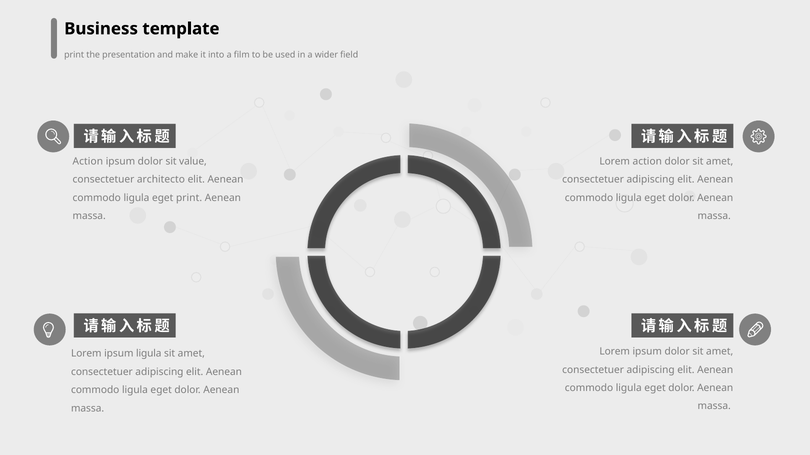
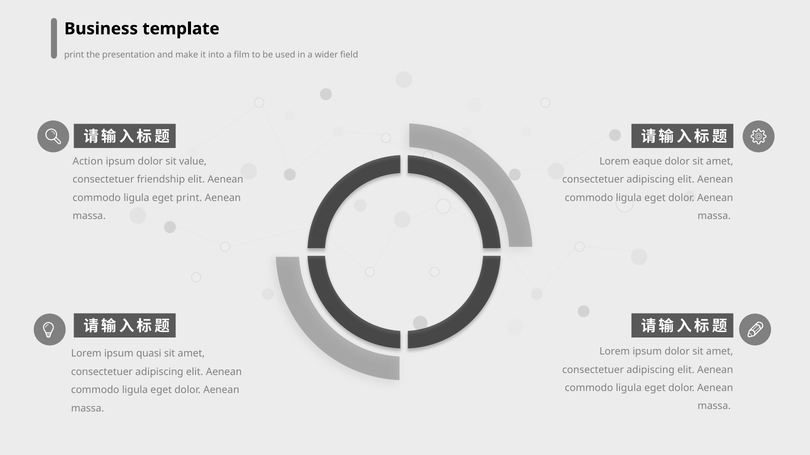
Lorem action: action -> eaque (647, 162)
architecto: architecto -> friendship (161, 180)
ipsum ligula: ligula -> quasi (149, 354)
